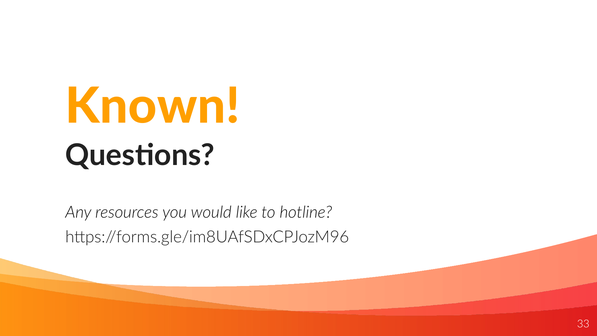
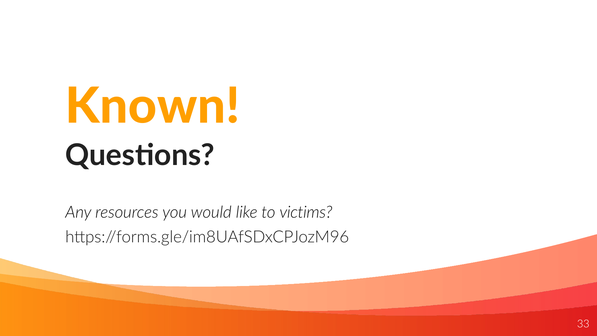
hotline: hotline -> victims (306, 212)
